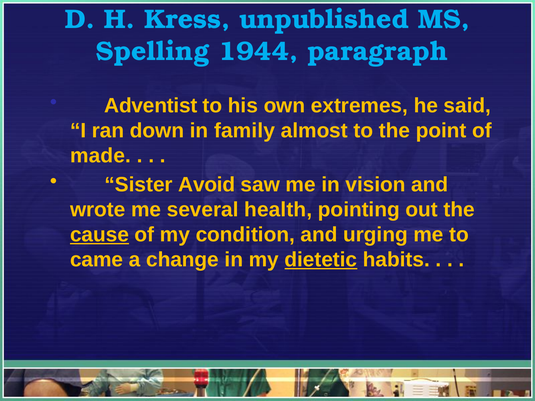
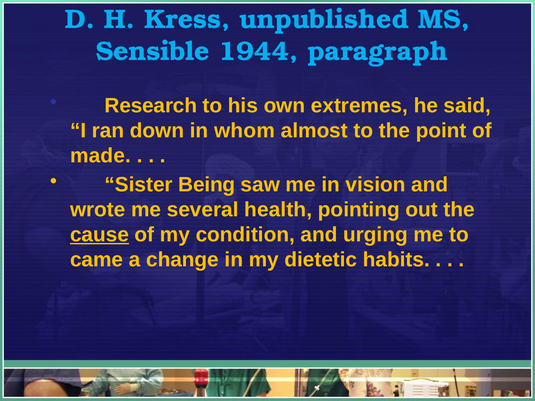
Spelling: Spelling -> Sensible (153, 51)
Adventist: Adventist -> Research (151, 106)
family: family -> whom (245, 131)
Avoid: Avoid -> Being (207, 185)
dietetic underline: present -> none (321, 260)
